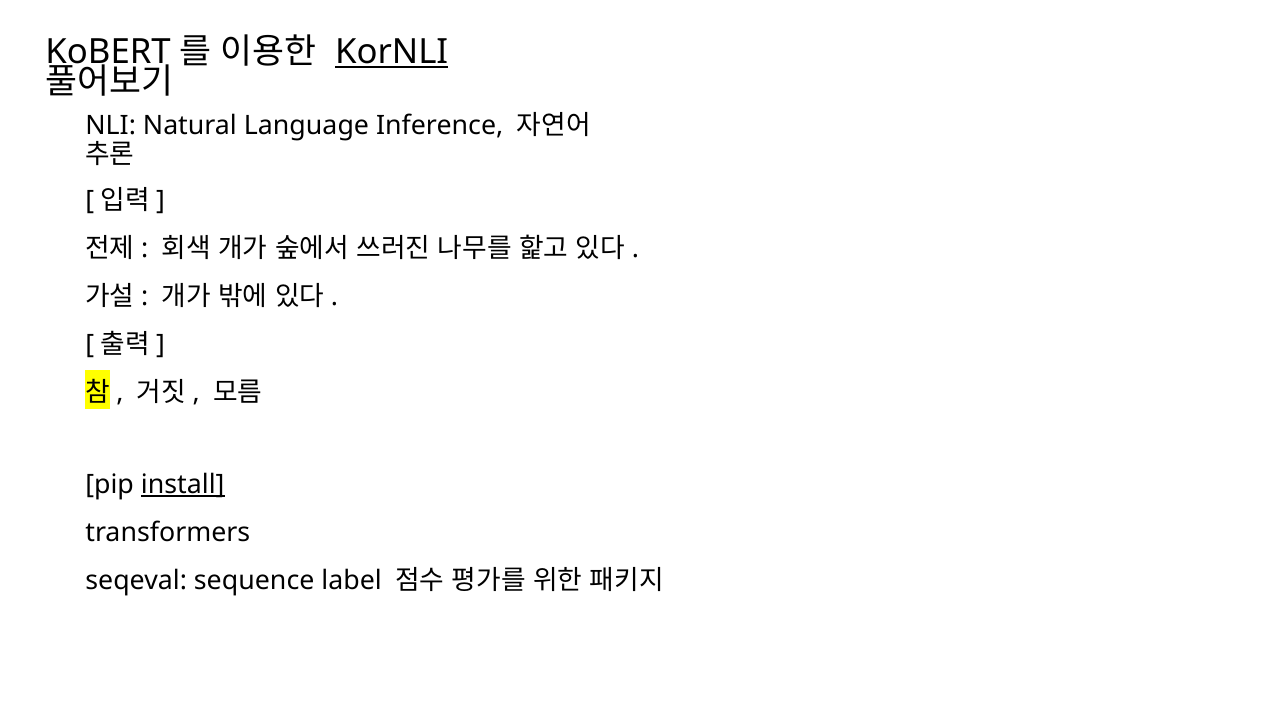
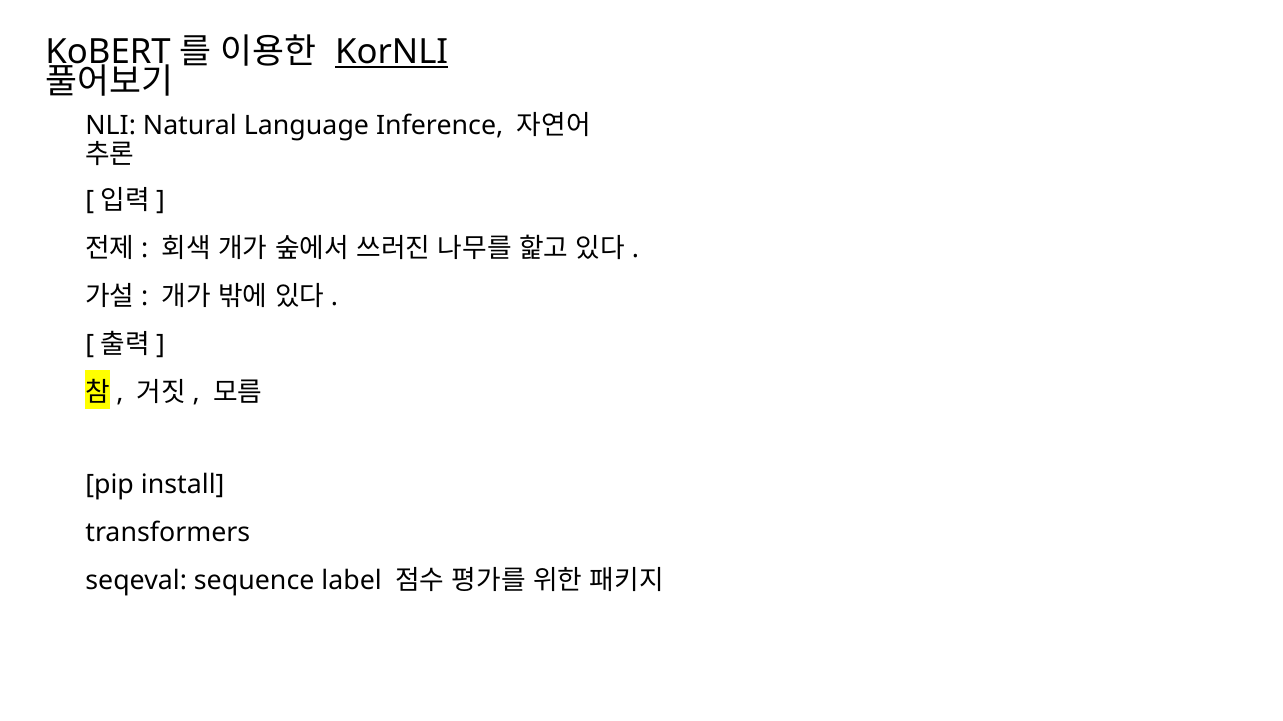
install underline: present -> none (183, 485)
